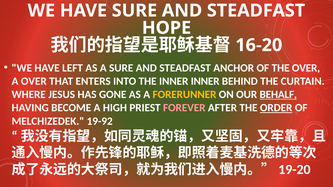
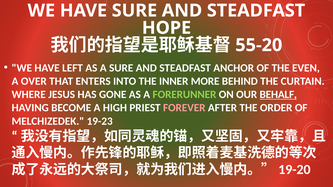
16-20: 16-20 -> 55-20 (259, 45)
THE OVER: OVER -> EVEN (306, 68)
INNER INNER: INNER -> MORE (205, 81)
FORERUNNER colour: yellow -> light green (184, 95)
ORDER underline: present -> none (276, 108)
19-92: 19-92 -> 19-23 (100, 121)
